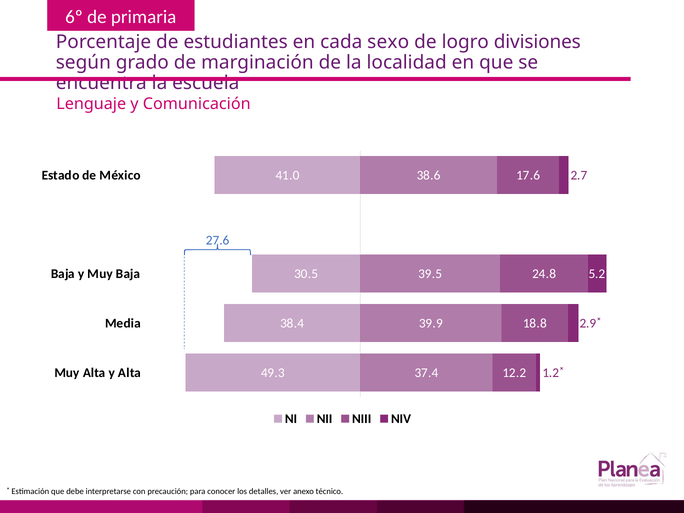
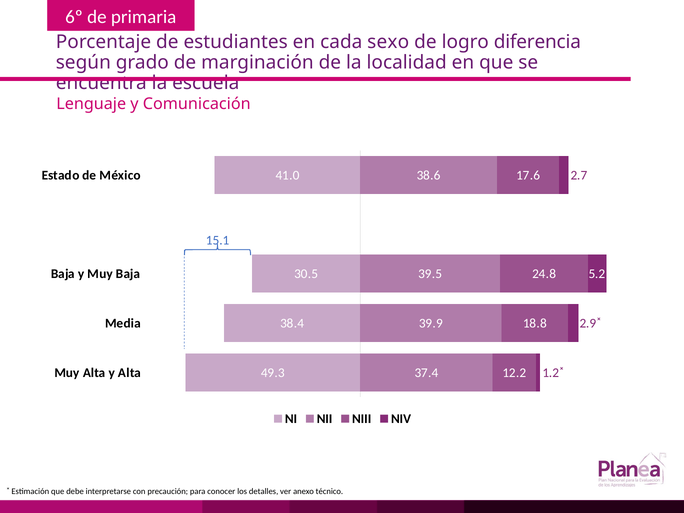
divisiones: divisiones -> diferencia (537, 42)
27.6: 27.6 -> 15.1 (218, 240)
